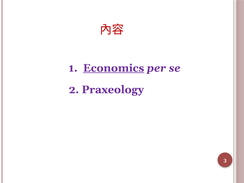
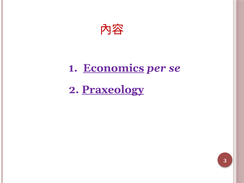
Praxeology underline: none -> present (113, 90)
